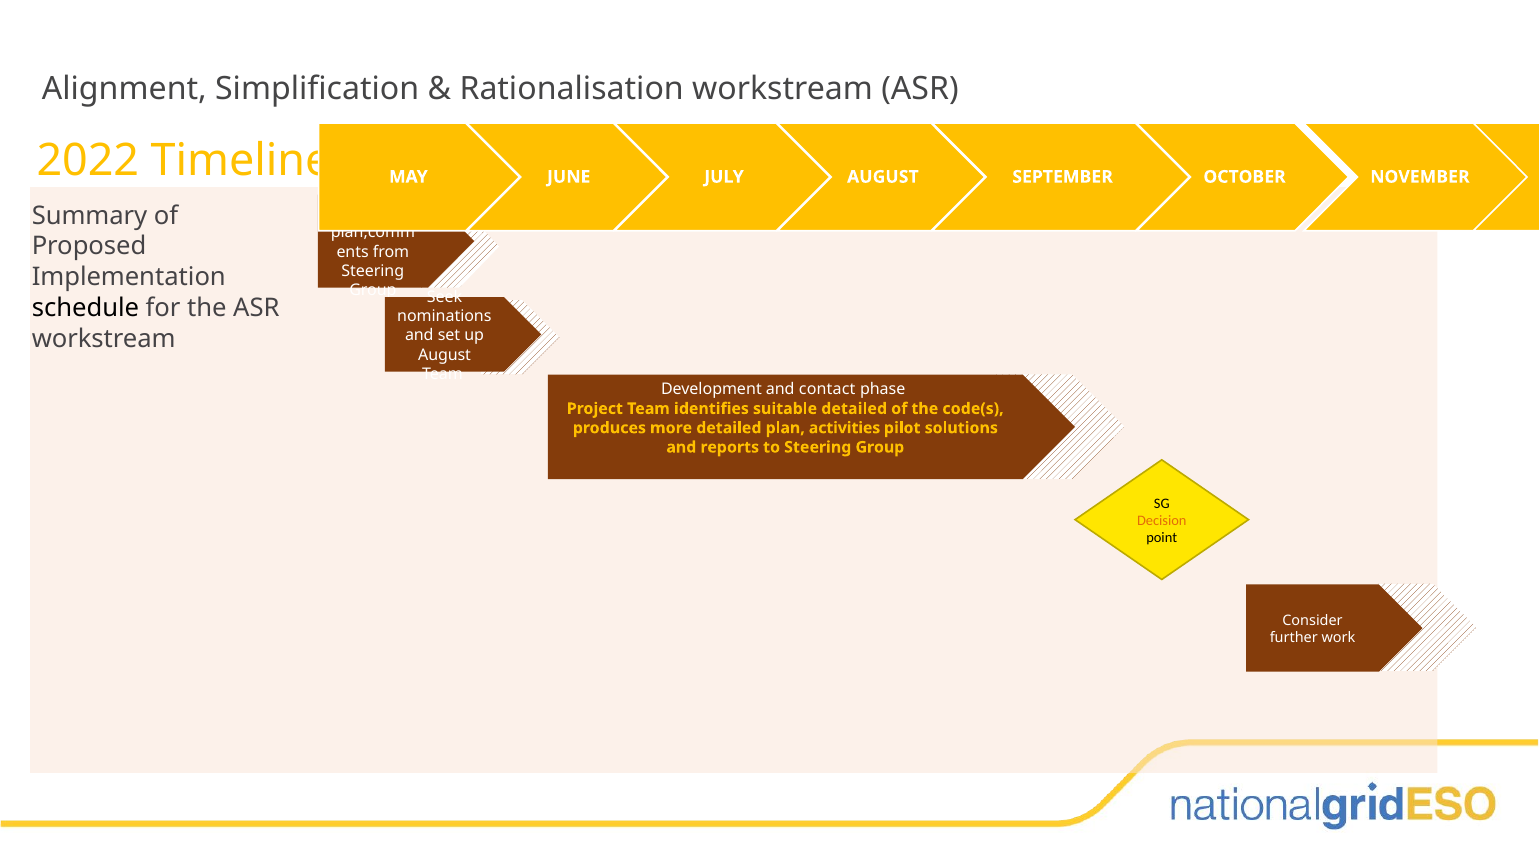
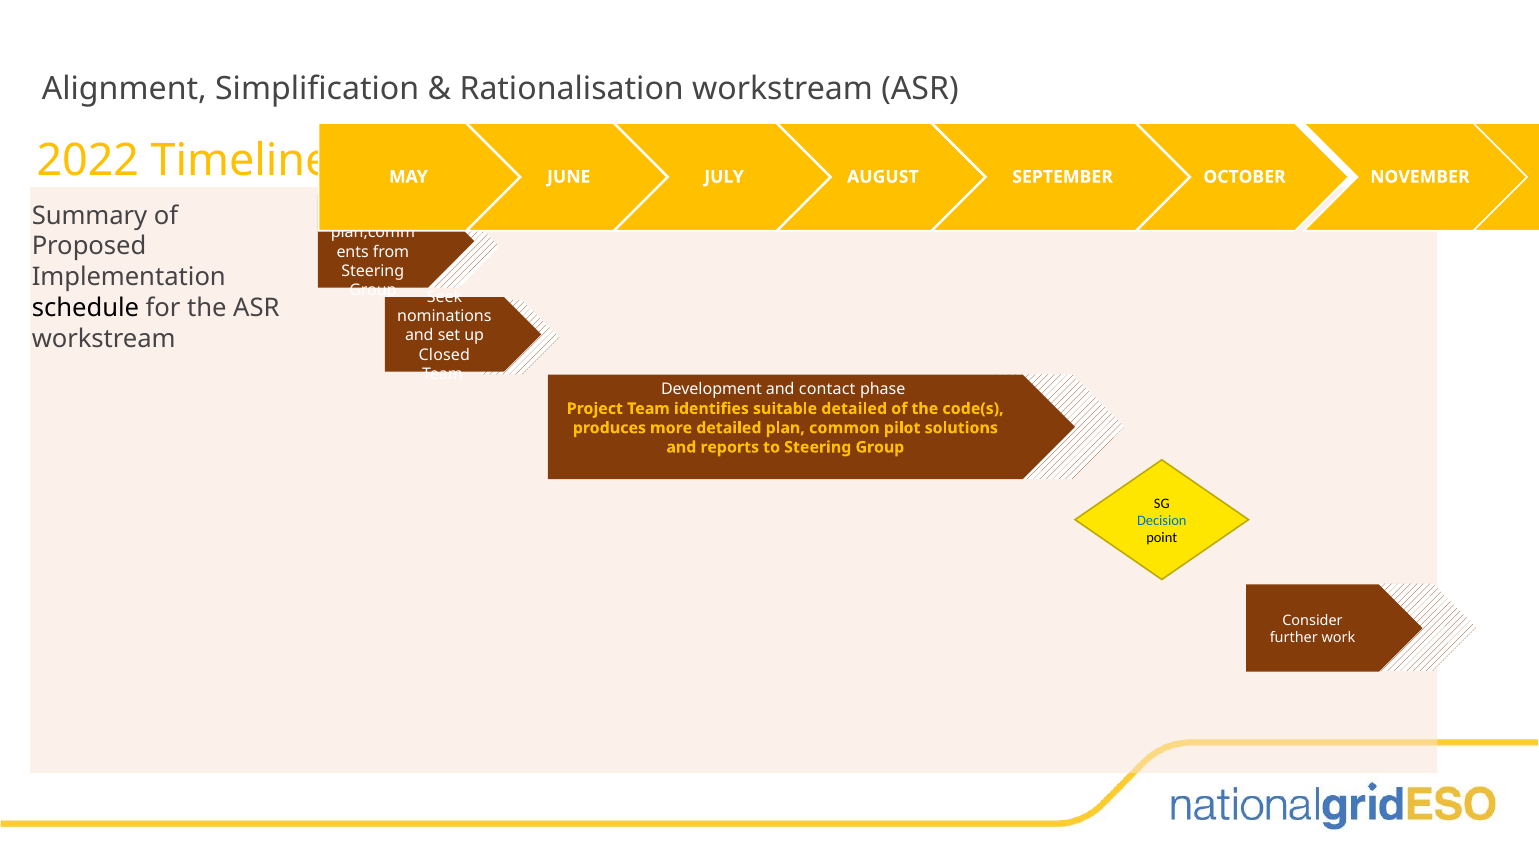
August: August -> Closed (444, 355)
activities: activities -> common (844, 428)
Decision colour: orange -> blue (1162, 520)
